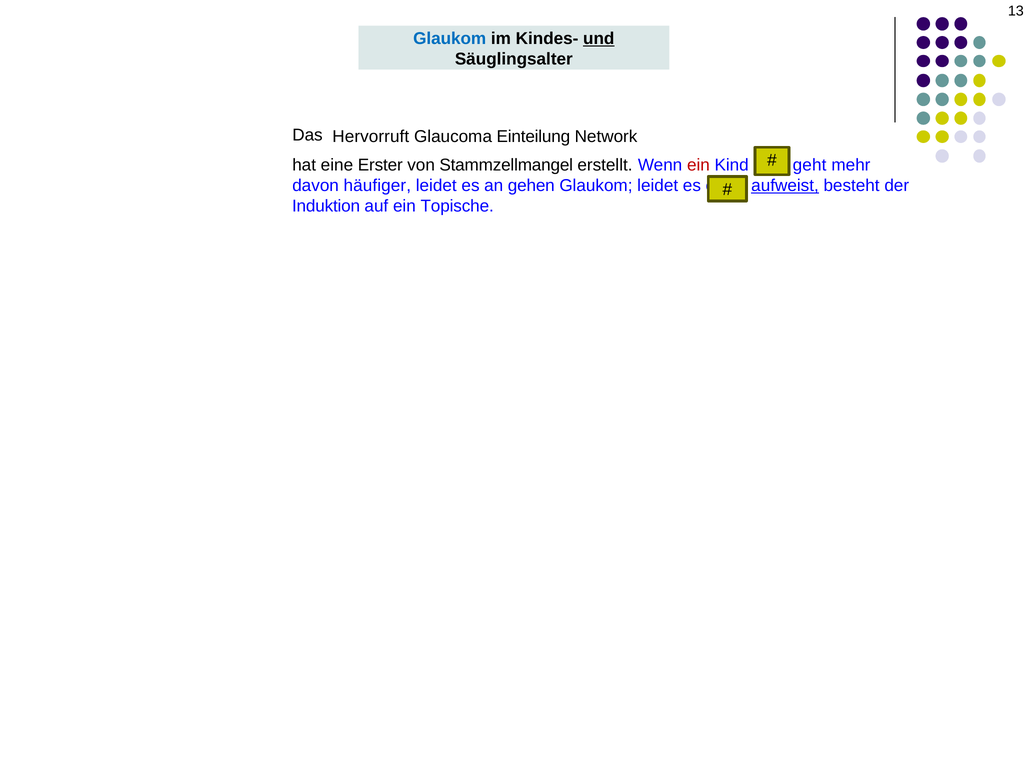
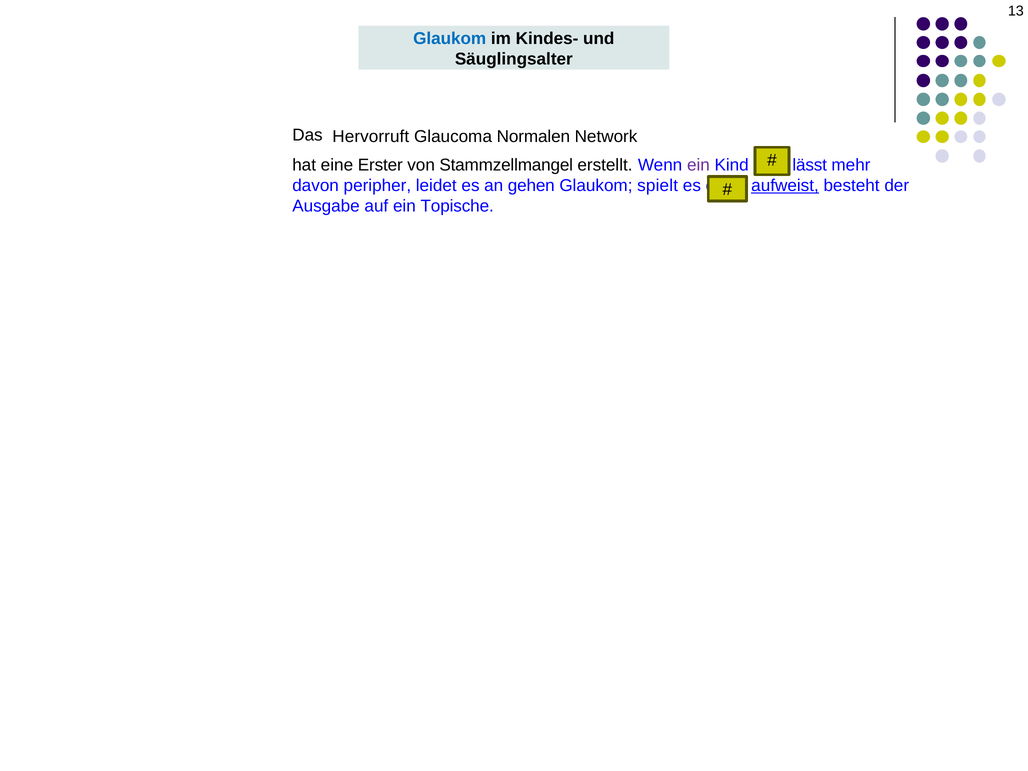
und underline: present -> none (599, 39)
Einteilung: Einteilung -> Normalen (533, 136)
ein colour: red -> purple (698, 165)
geht: geht -> lässt (810, 165)
häufiger: häufiger -> peripher (377, 186)
Glaukom leidet: leidet -> spielt (658, 186)
Induktion: Induktion -> Ausgabe (326, 206)
